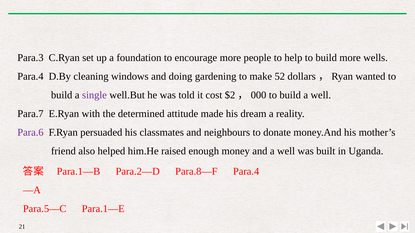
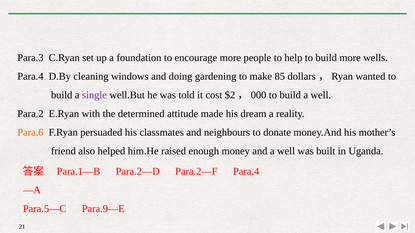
52: 52 -> 85 (280, 77)
Para.7: Para.7 -> Para.2 (30, 114)
Para.6 colour: purple -> orange (30, 133)
Para.8—F: Para.8—F -> Para.2—F (196, 172)
Para.1—E: Para.1—E -> Para.9—E (103, 209)
